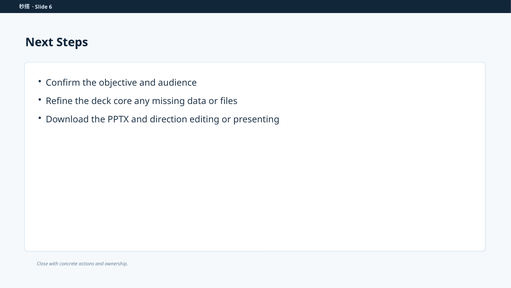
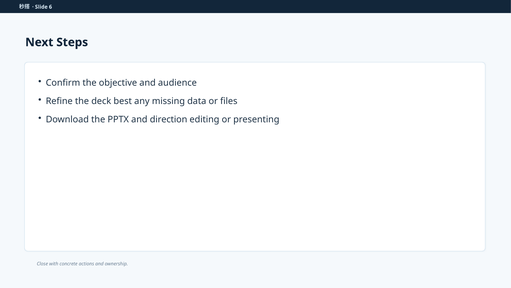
core: core -> best (123, 101)
